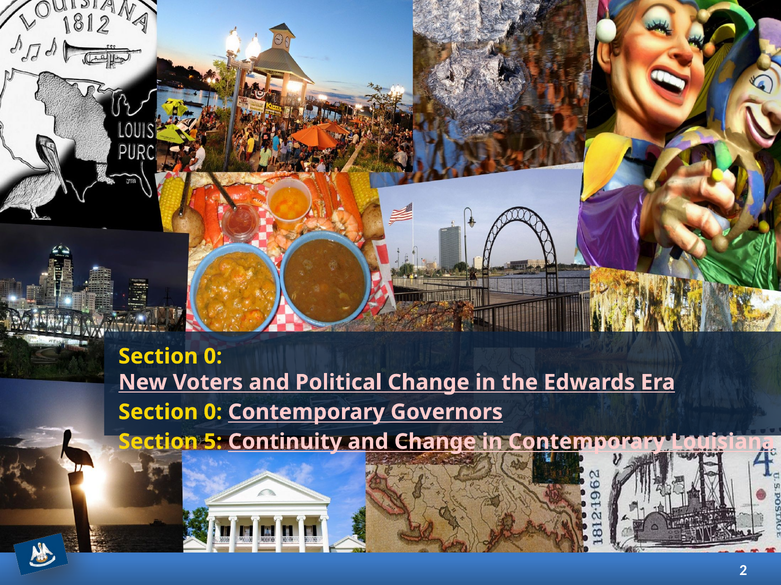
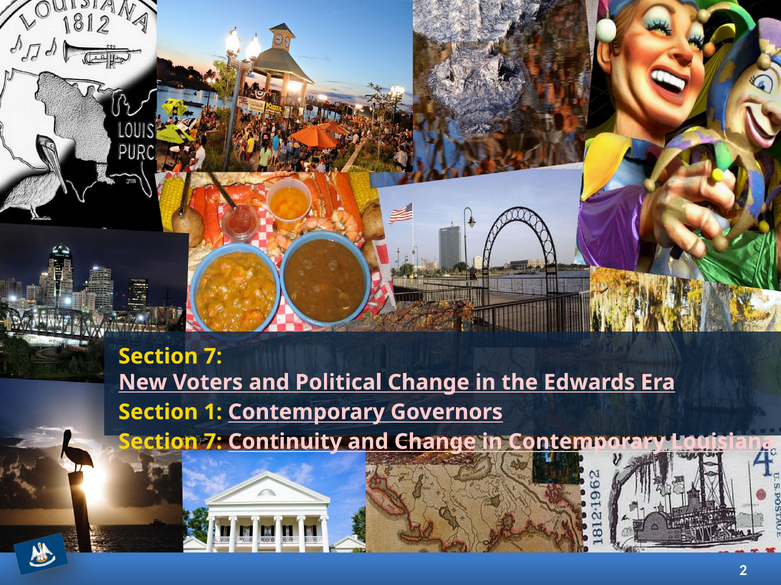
0: 0 -> 7 (213, 357)
0: 0 -> 1 (213, 413)
5: 5 -> 7 (213, 442)
